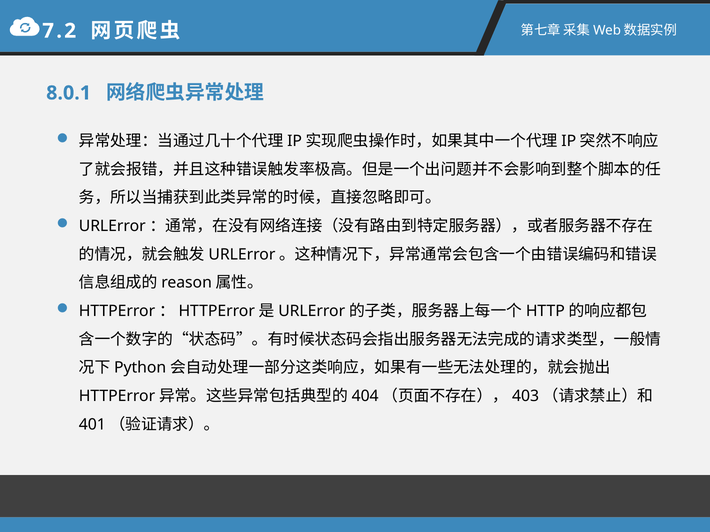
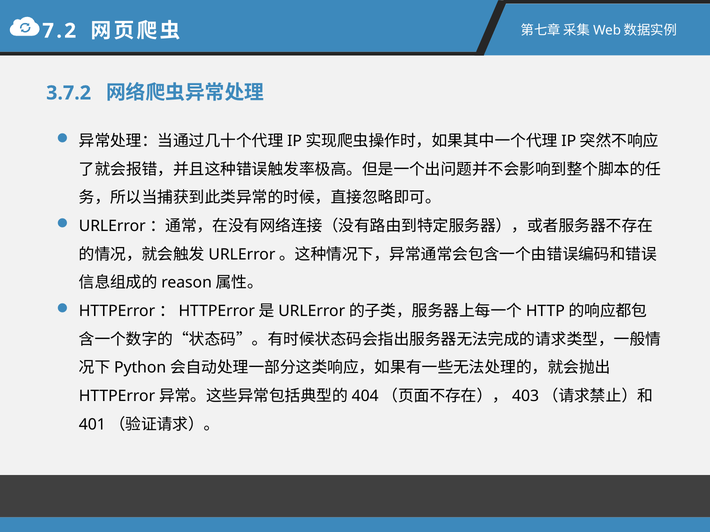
8.0.1: 8.0.1 -> 3.7.2 (69, 93)
